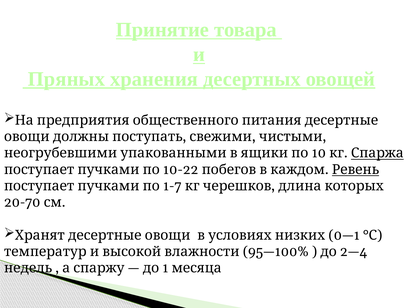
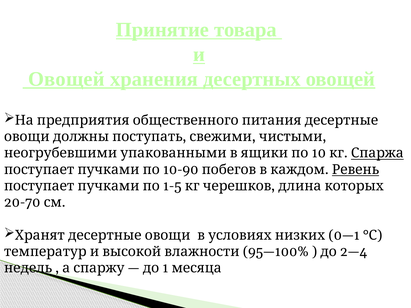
Пряных: Пряных -> Овощей (66, 79)
10-22: 10-22 -> 10-90 (181, 170)
1-7: 1-7 -> 1-5 (172, 186)
